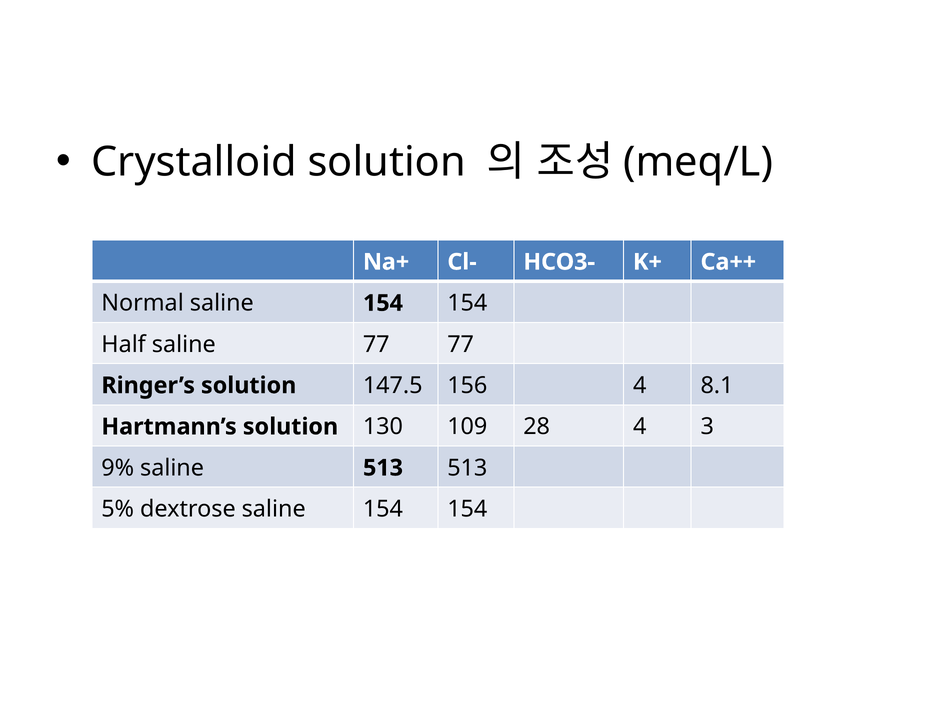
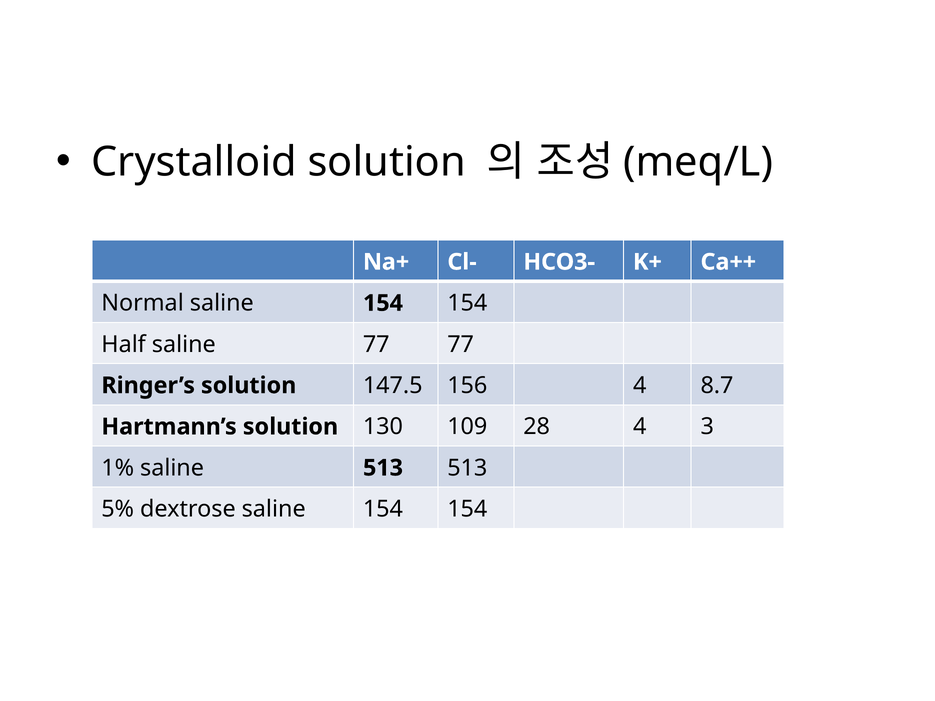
8.1: 8.1 -> 8.7 (717, 386)
9%: 9% -> 1% (118, 468)
